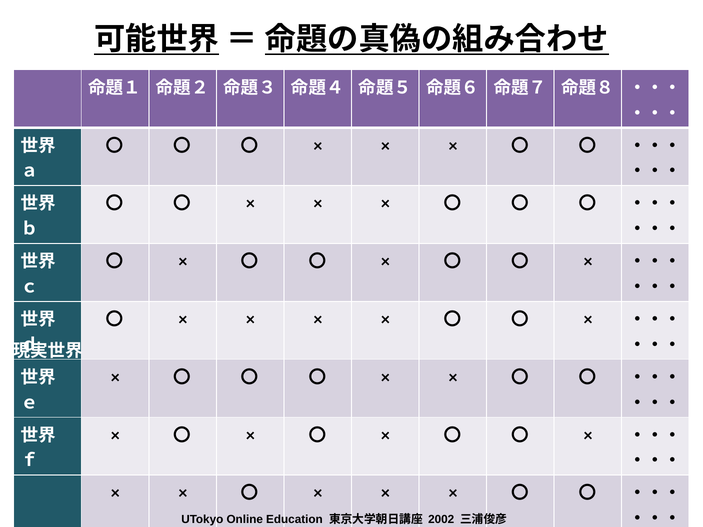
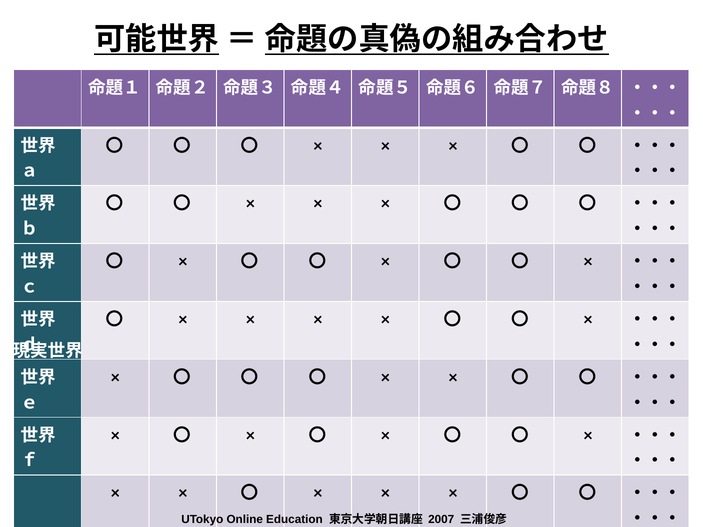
2002: 2002 -> 2007 (441, 520)
